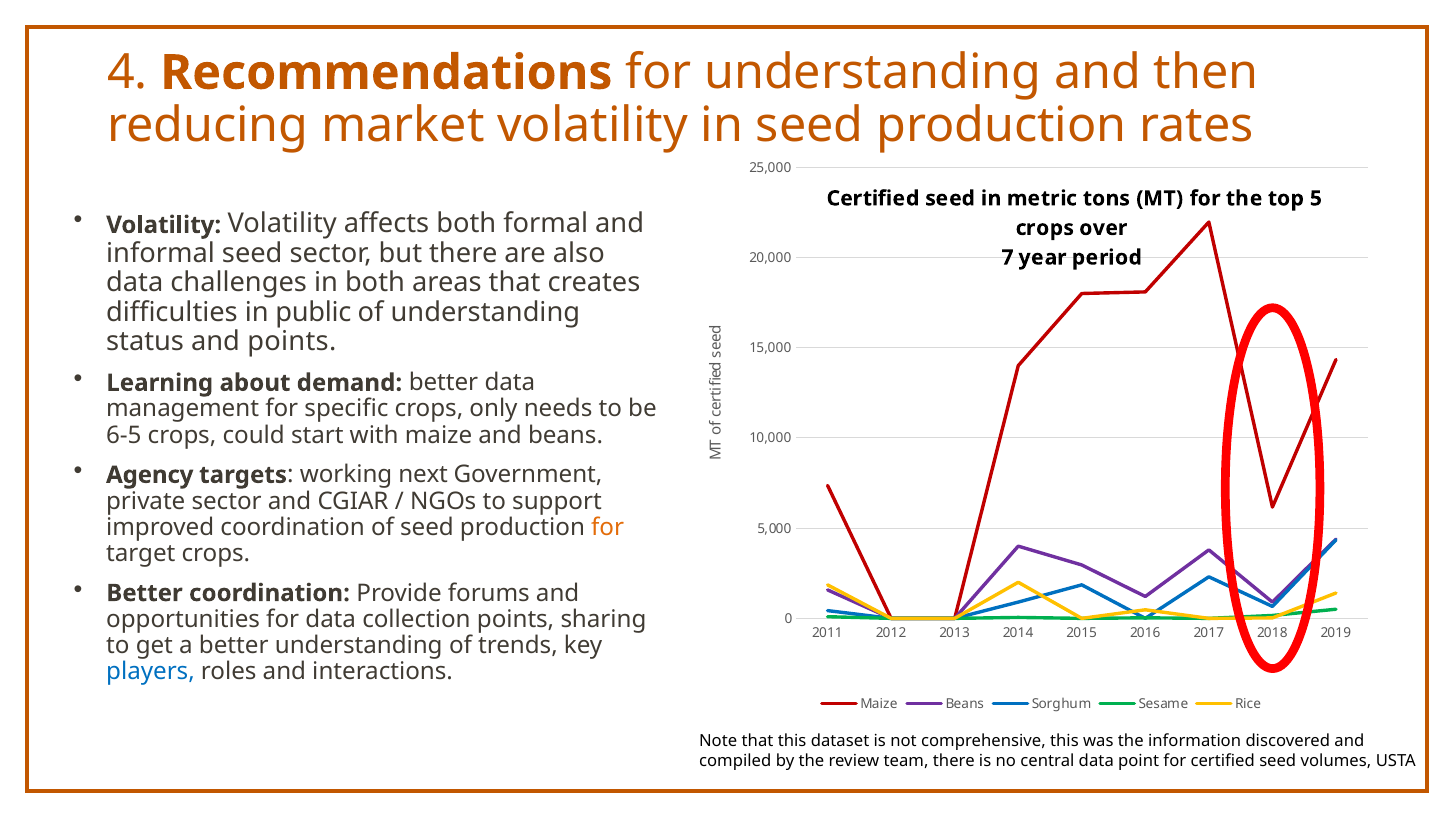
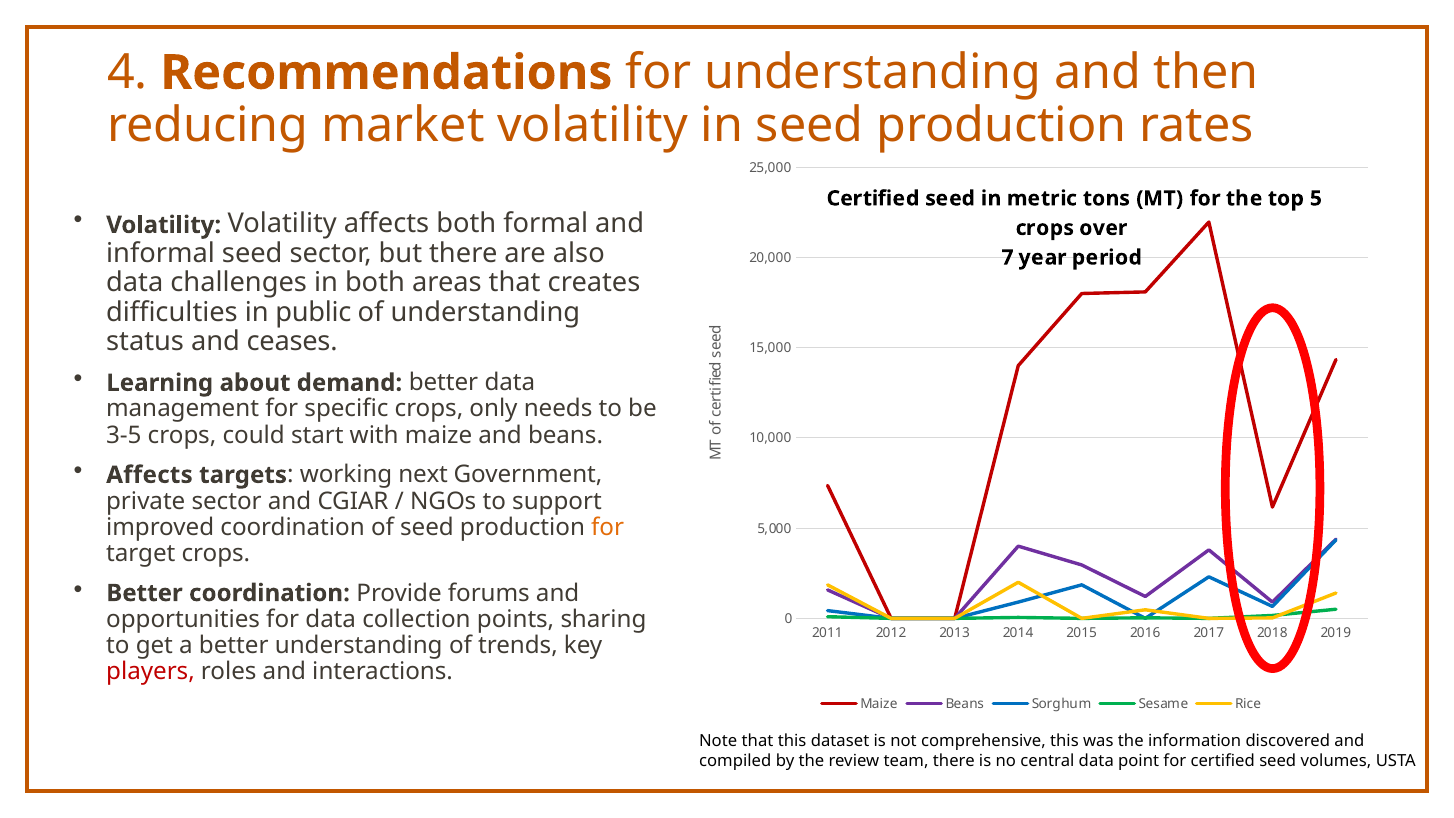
and points: points -> ceases (292, 342)
6-5: 6-5 -> 3-5 (124, 435)
Agency: Agency -> Affects (149, 475)
players colour: blue -> red (150, 671)
